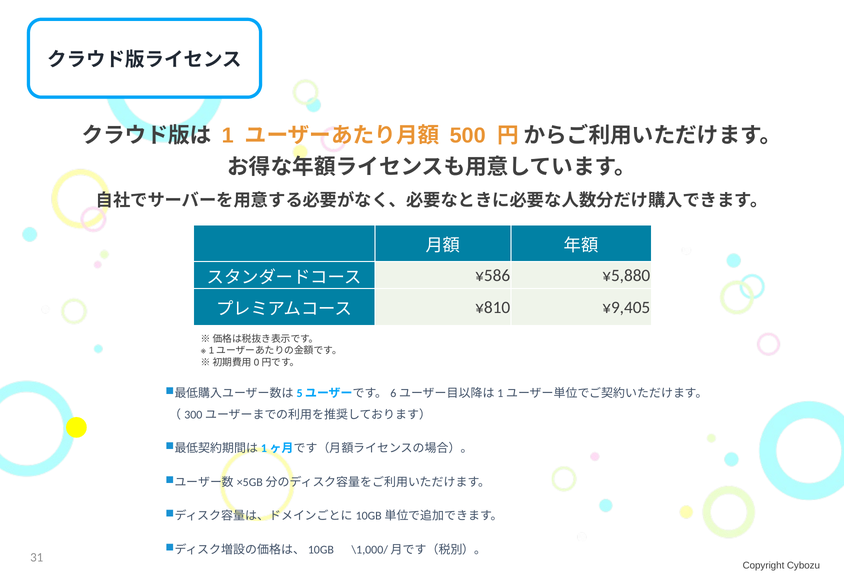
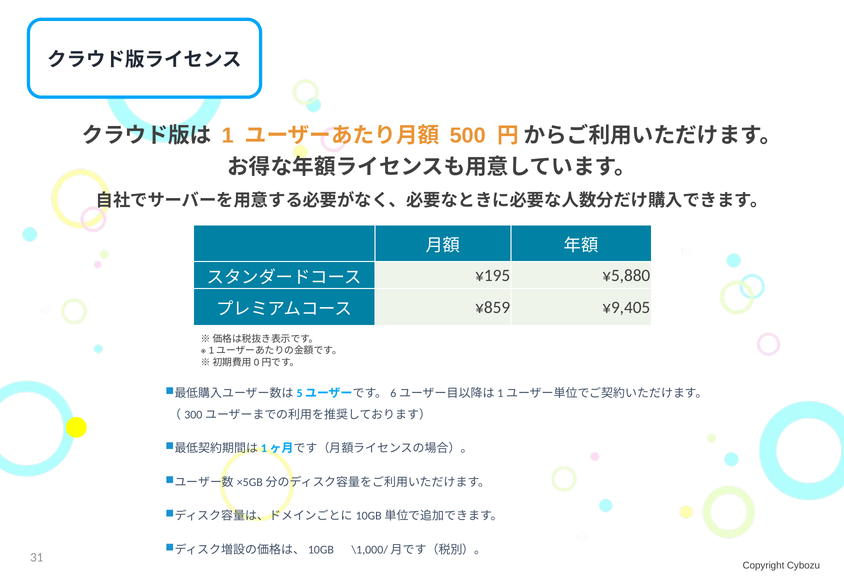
¥586: ¥586 -> ¥195 (493, 276)
¥810: ¥810 -> ¥859 (493, 308)
